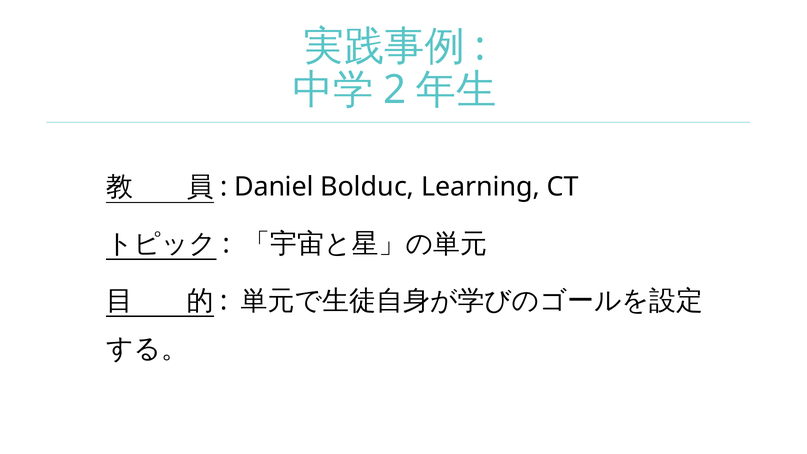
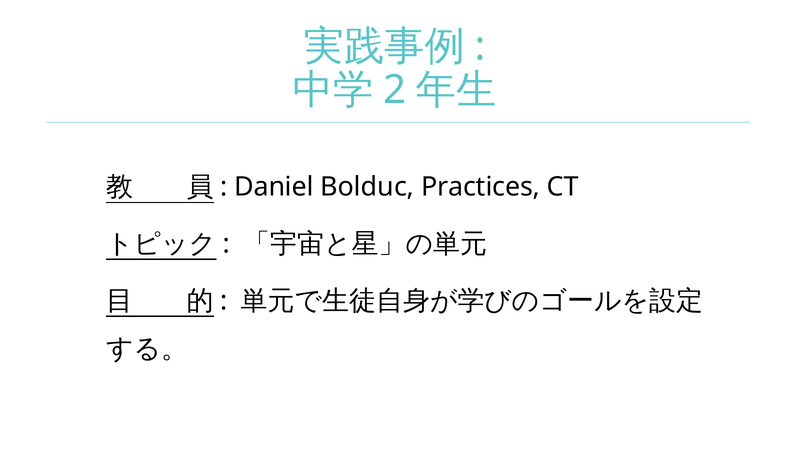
Learning: Learning -> Practices (481, 187)
